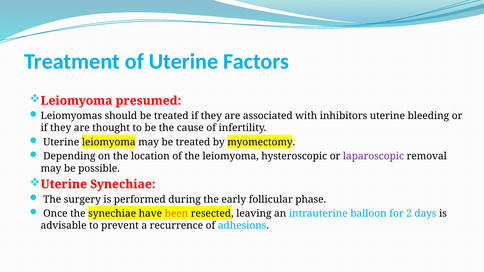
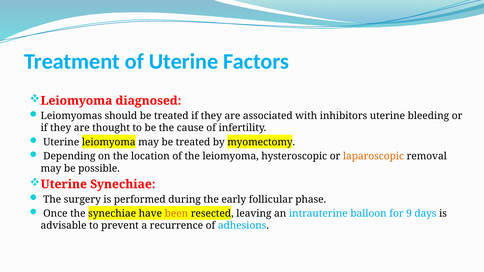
presumed: presumed -> diagnosed (148, 101)
laparoscopic colour: purple -> orange (373, 156)
2: 2 -> 9 (409, 214)
